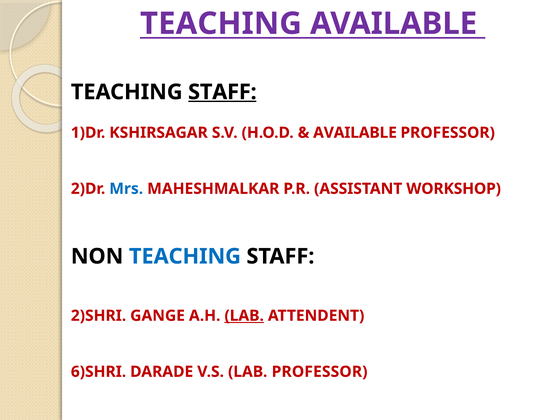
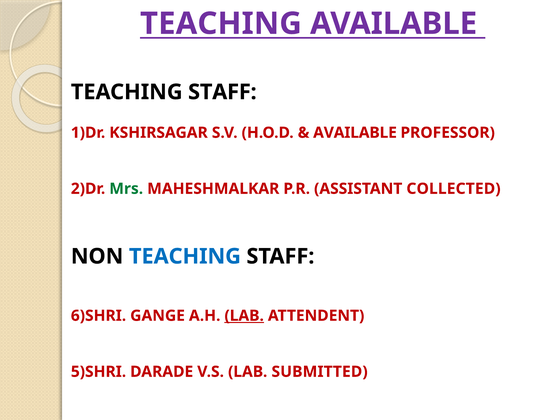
STAFF underline: present -> none (222, 92)
Mrs colour: blue -> green (126, 189)
WORKSHOP: WORKSHOP -> COLLECTED (454, 189)
2)SHRI: 2)SHRI -> 6)SHRI (98, 316)
6)SHRI: 6)SHRI -> 5)SHRI (98, 372)
LAB PROFESSOR: PROFESSOR -> SUBMITTED (320, 372)
